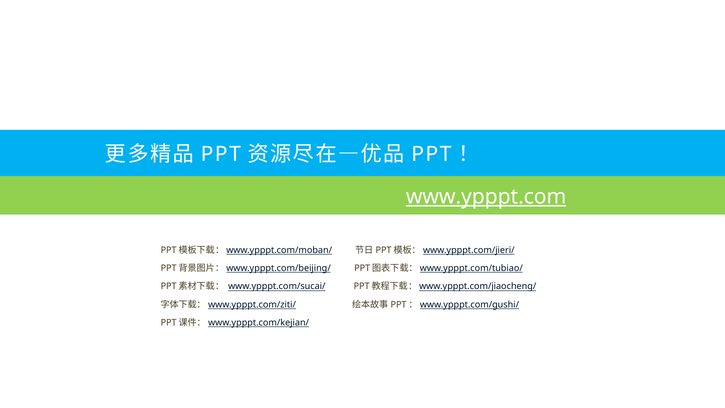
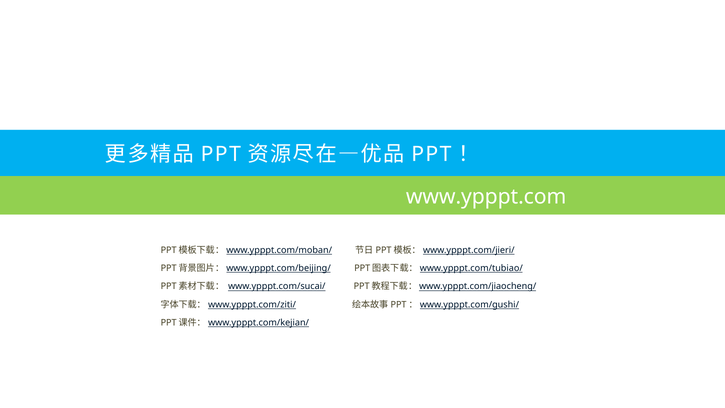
www.ypppt.com underline: present -> none (486, 196)
